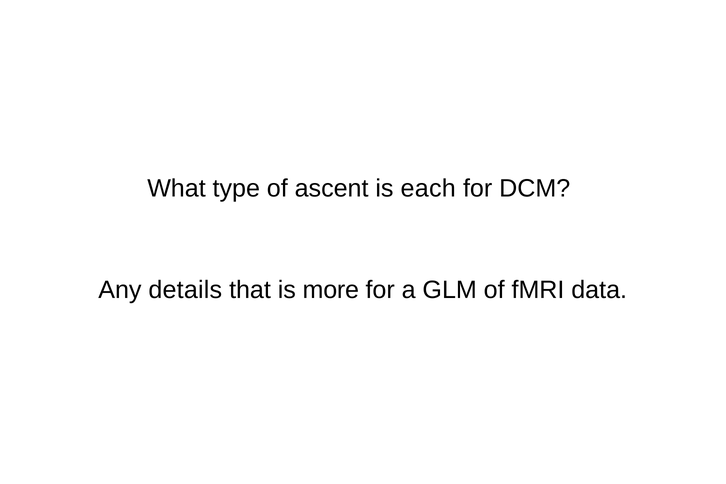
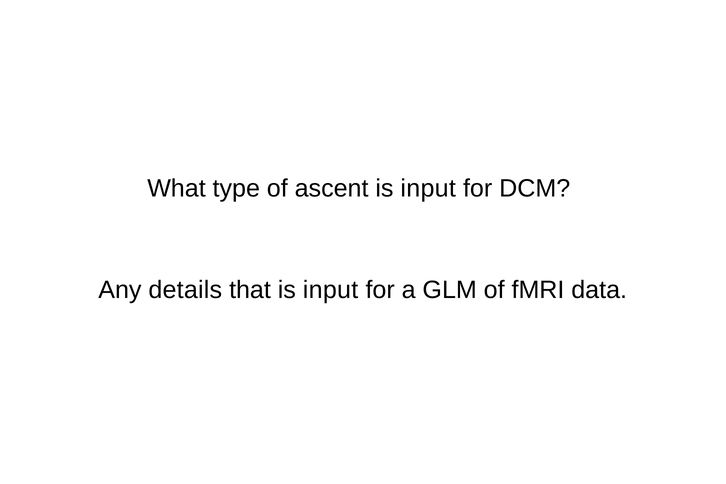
each: each -> input (428, 188)
that is more: more -> input (331, 290)
